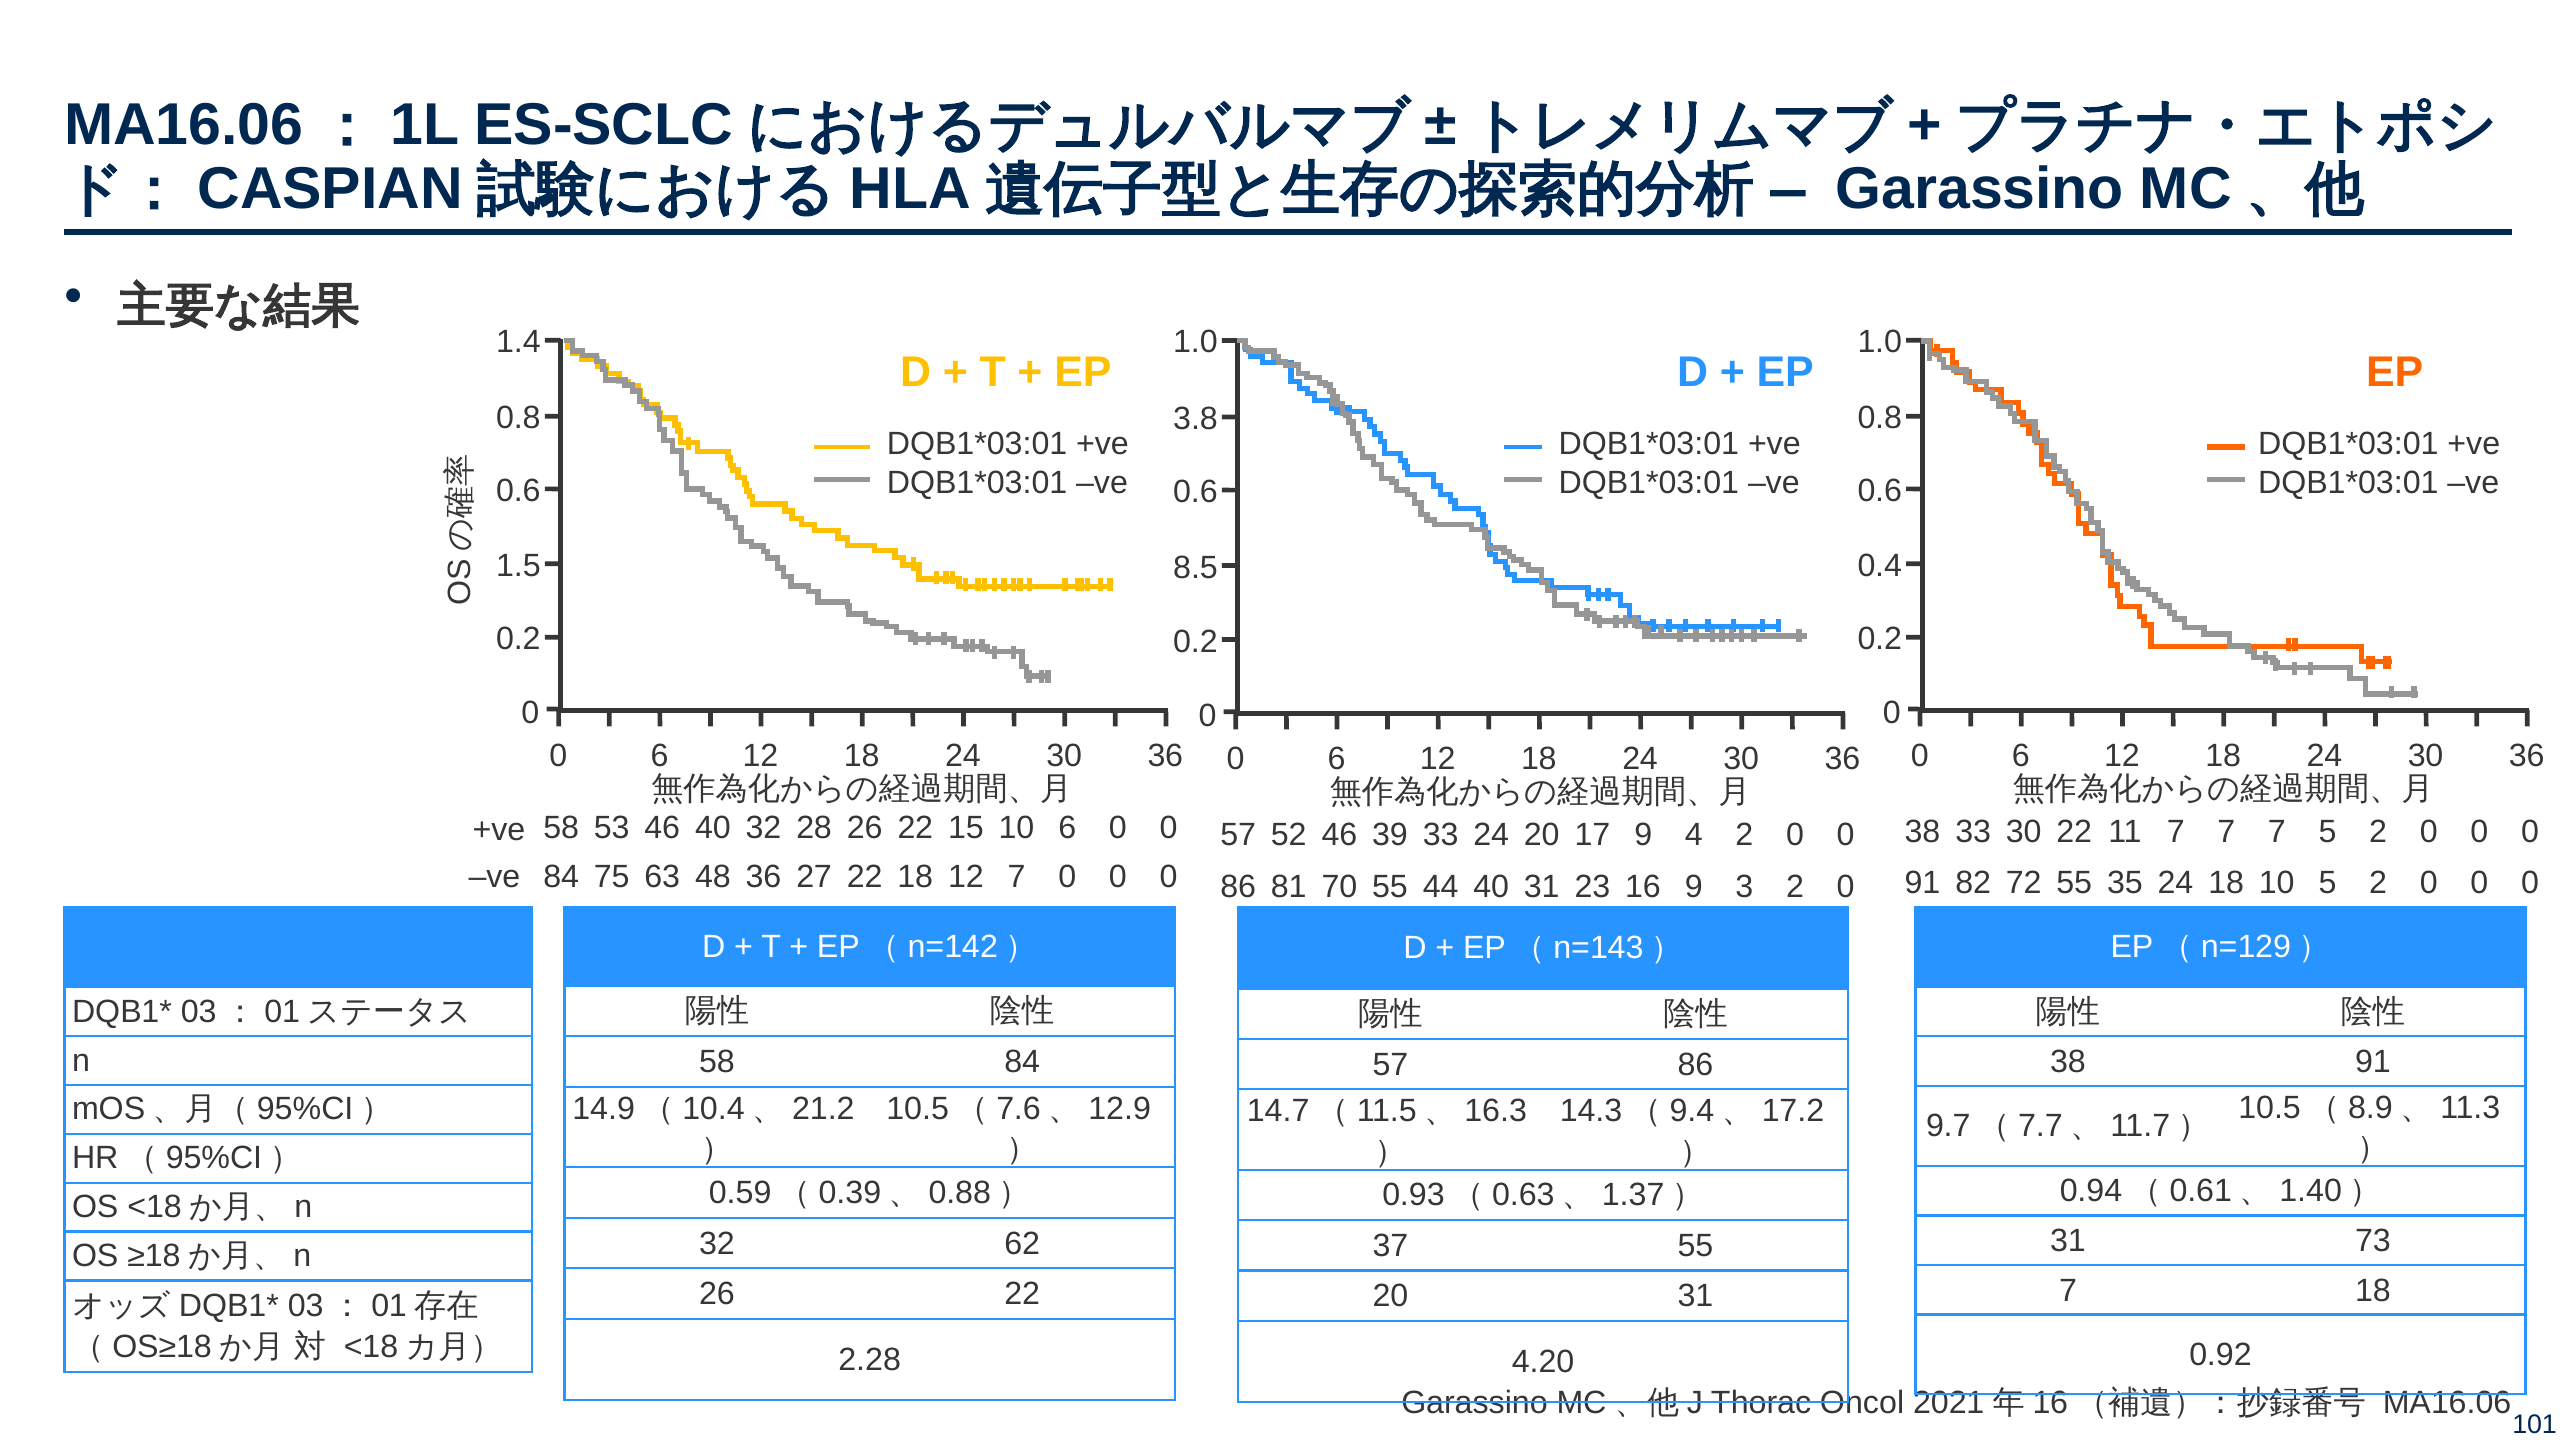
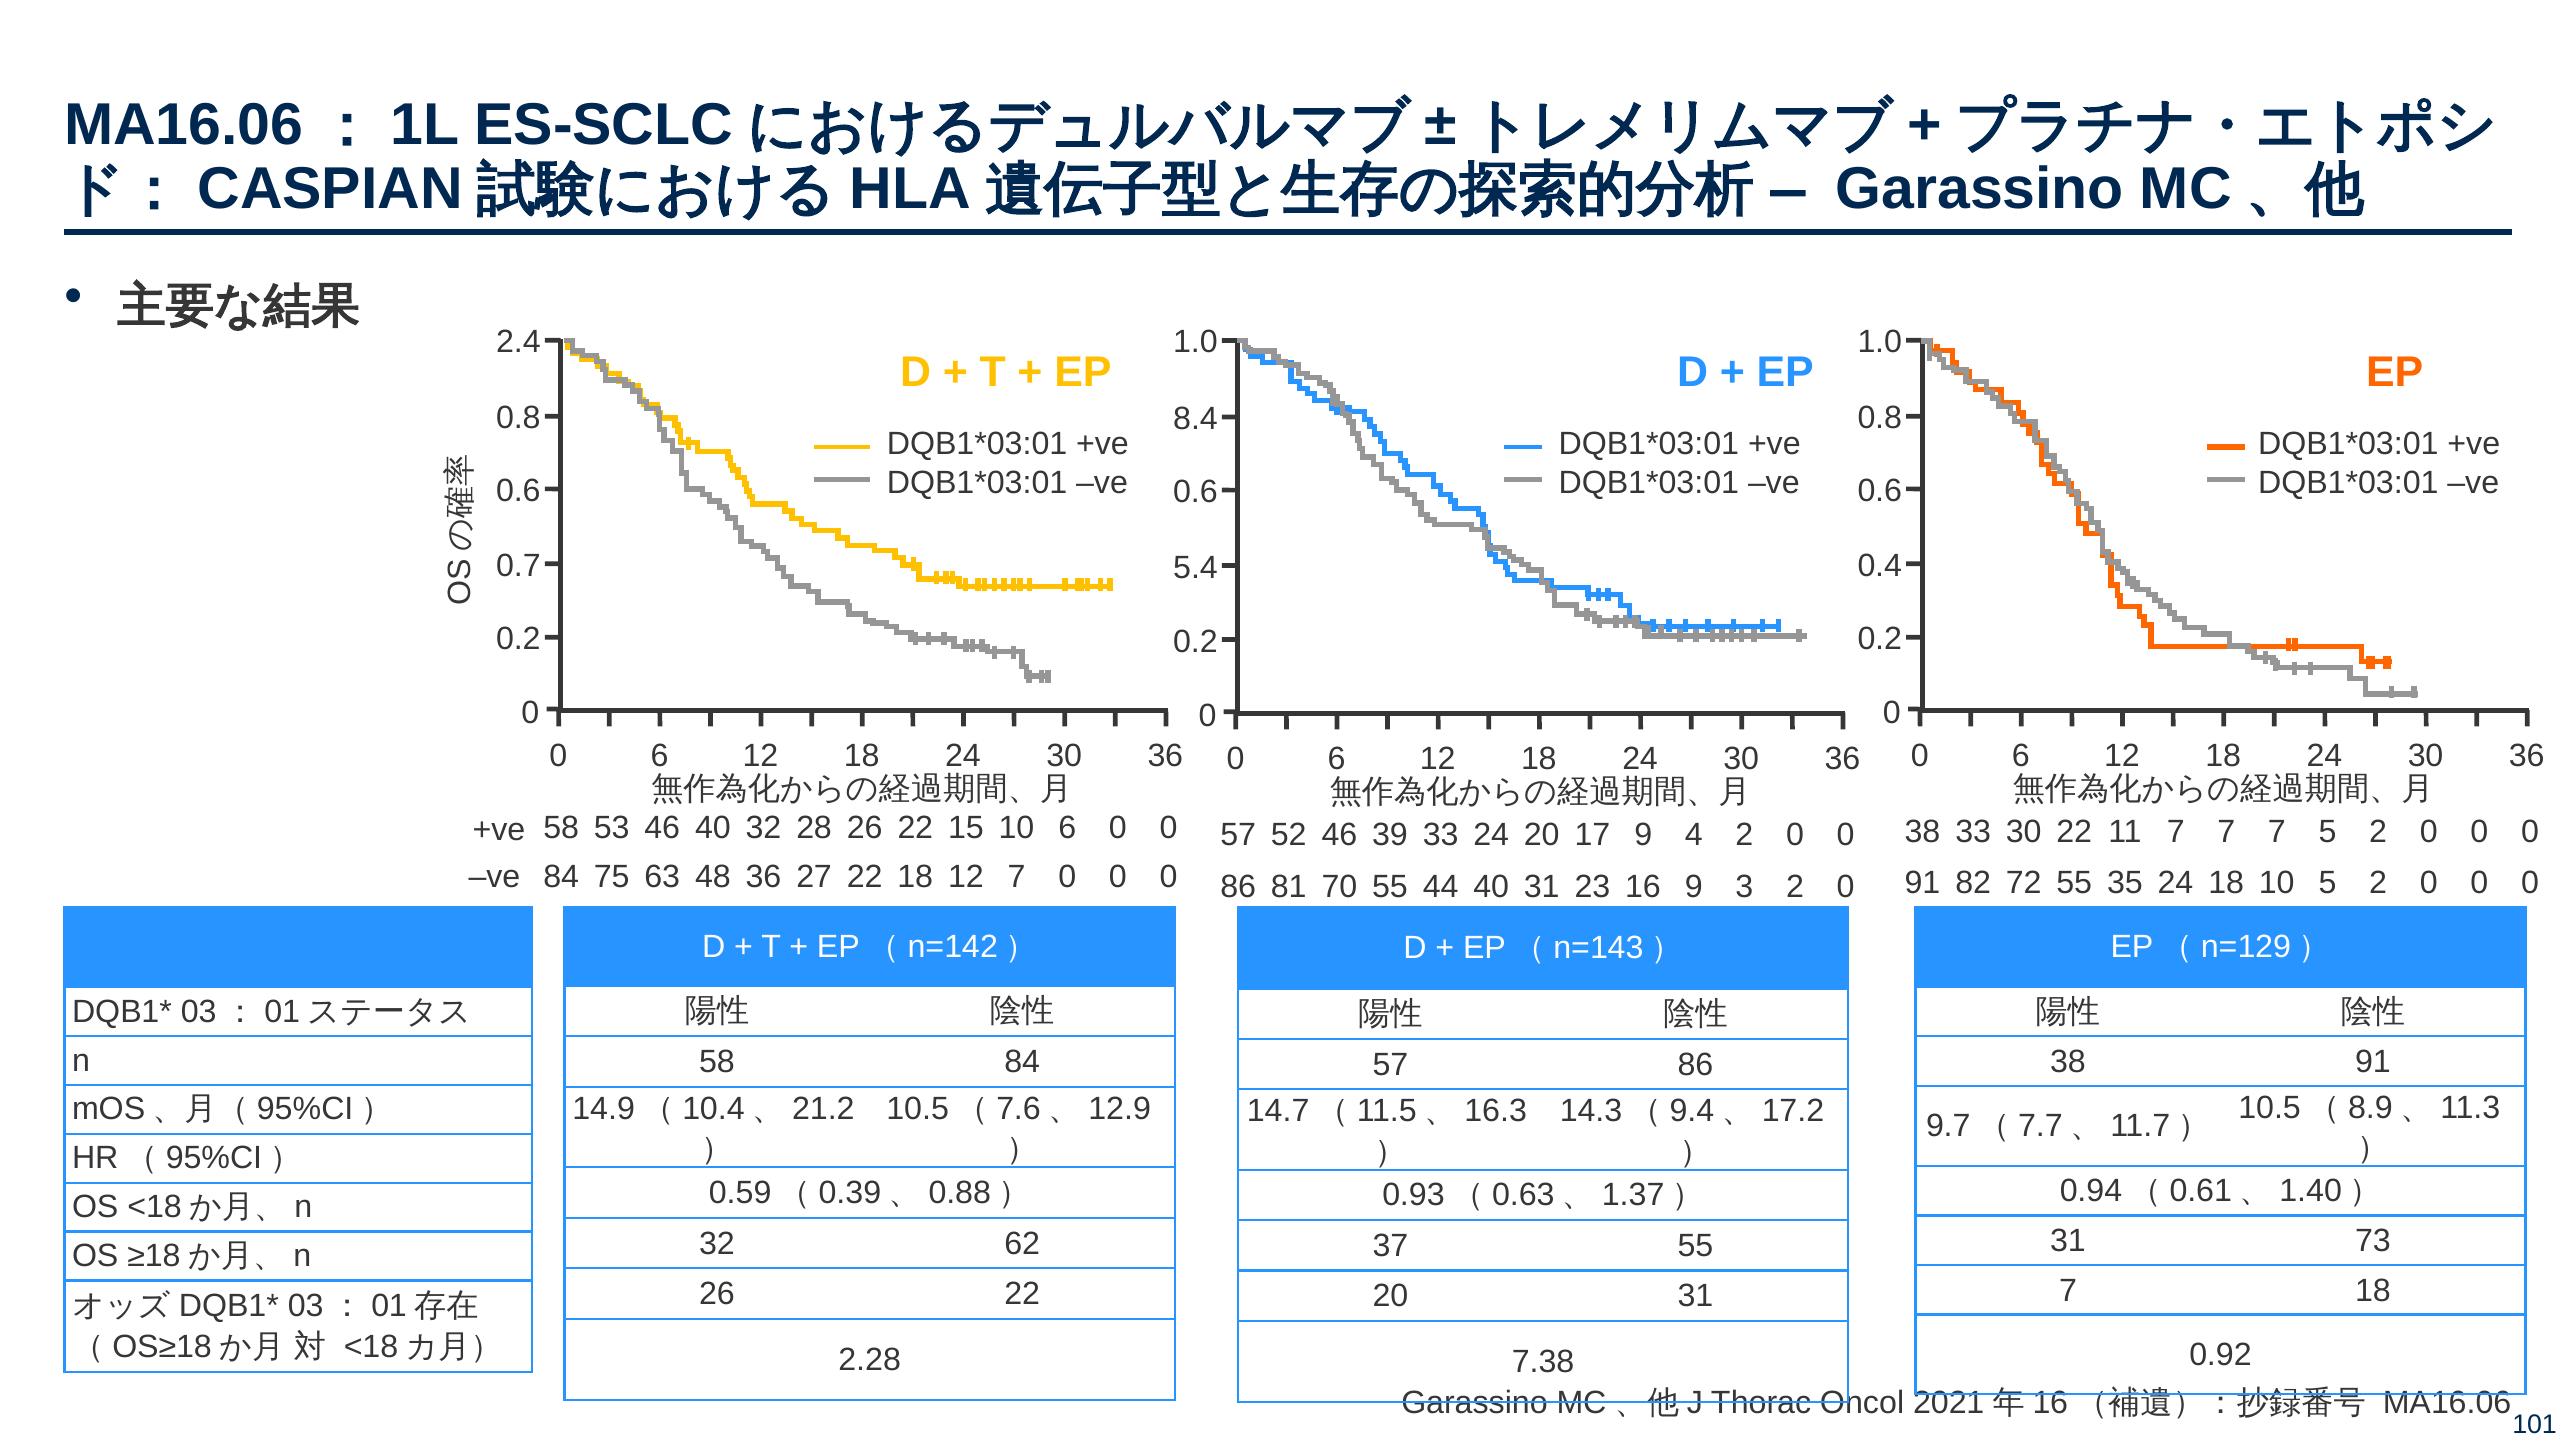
1.4: 1.4 -> 2.4 (518, 342)
3.8: 3.8 -> 8.4 (1195, 419)
1.5: 1.5 -> 0.7 (518, 566)
8.5: 8.5 -> 5.4 (1195, 568)
4.20: 4.20 -> 7.38 (1543, 1362)
